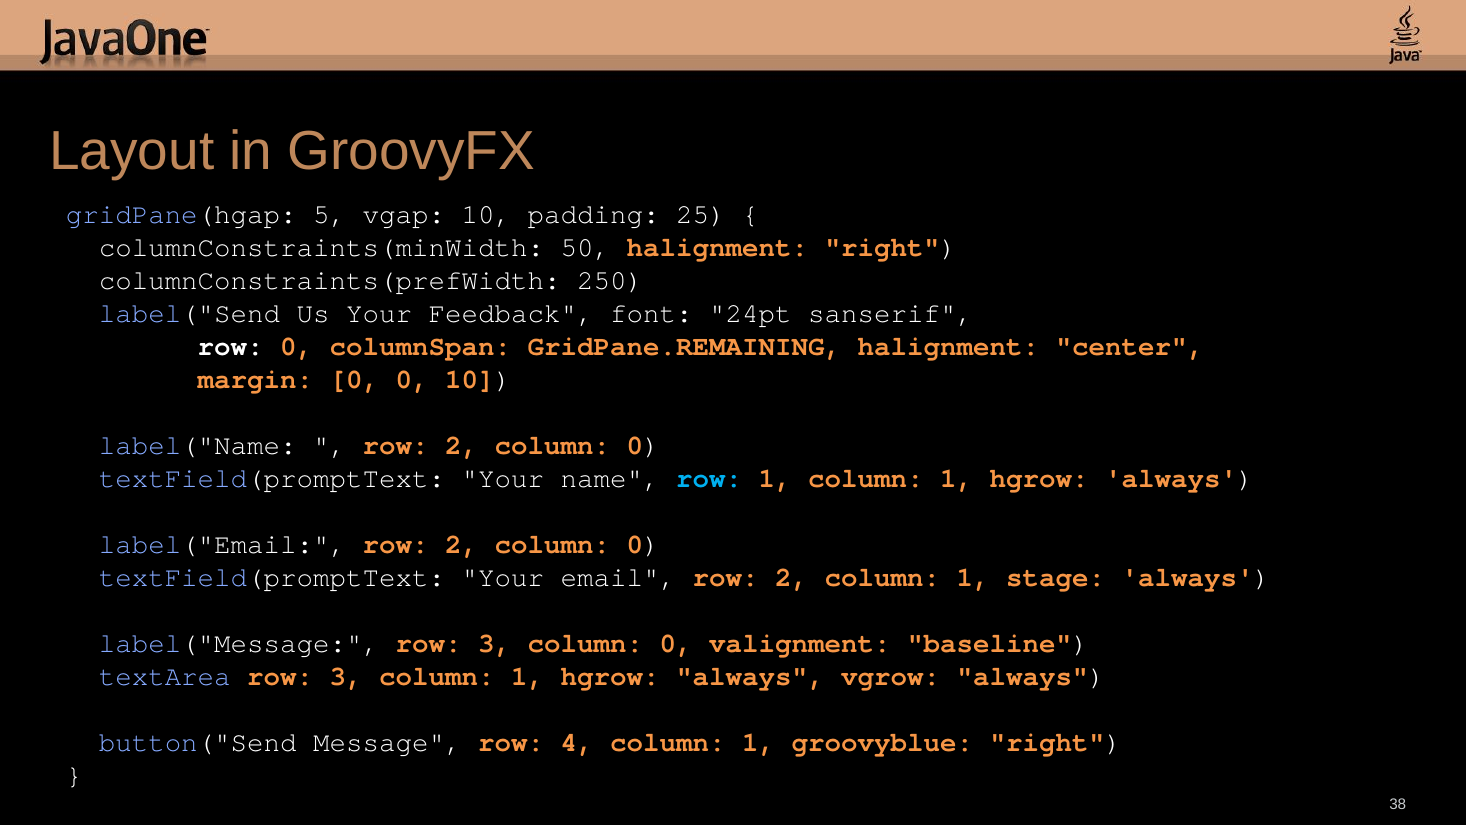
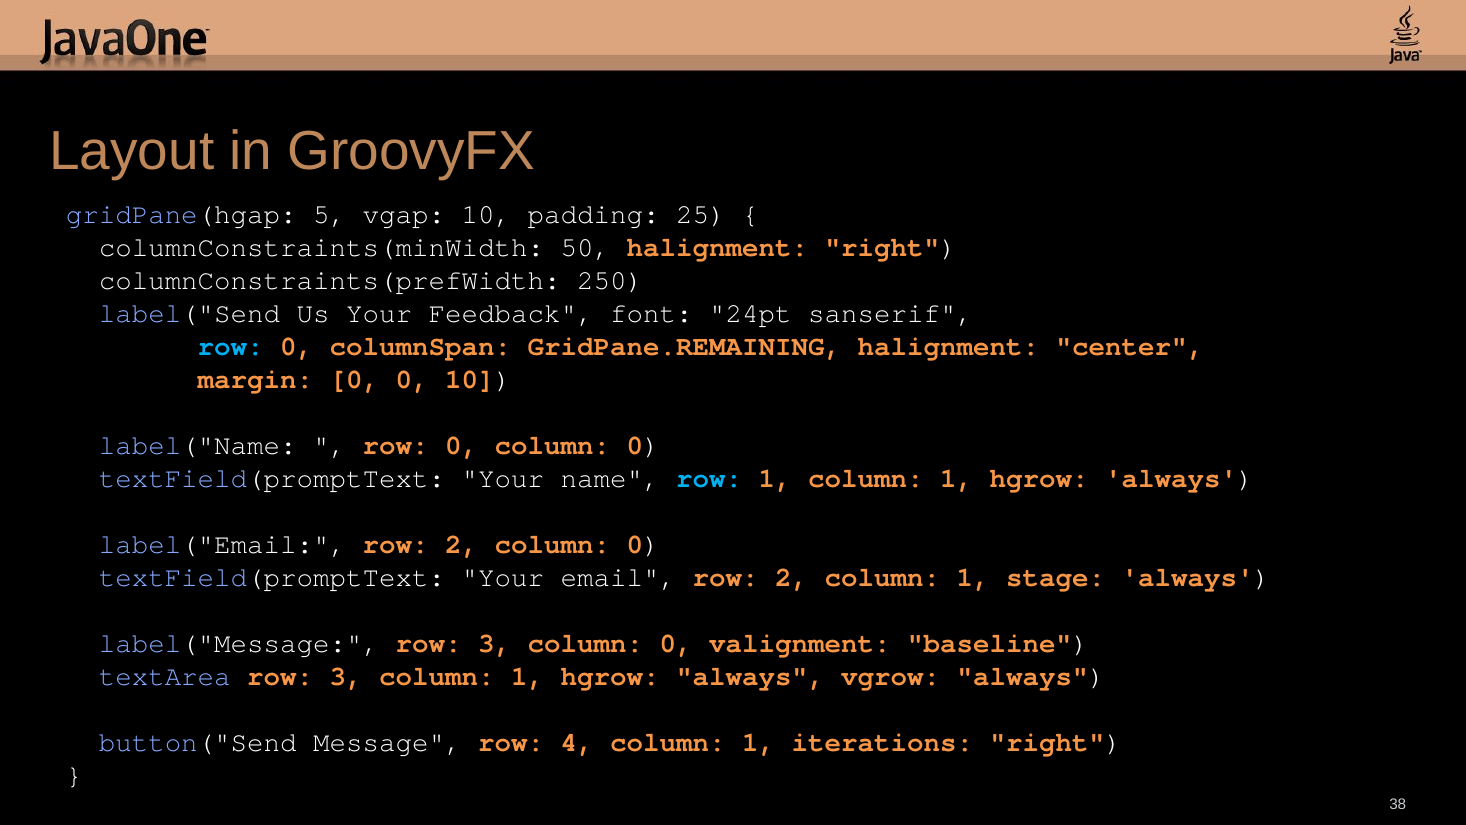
row colour: white -> light blue (231, 346)
2: 2 -> 0 (462, 445)
groovyblue: groovyblue -> iterations (882, 742)
